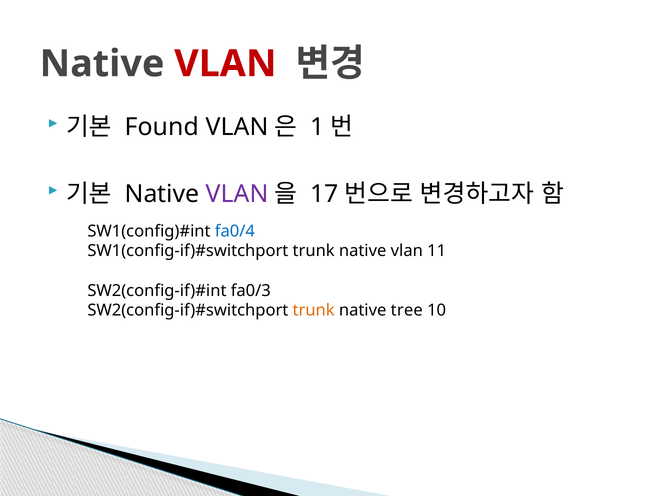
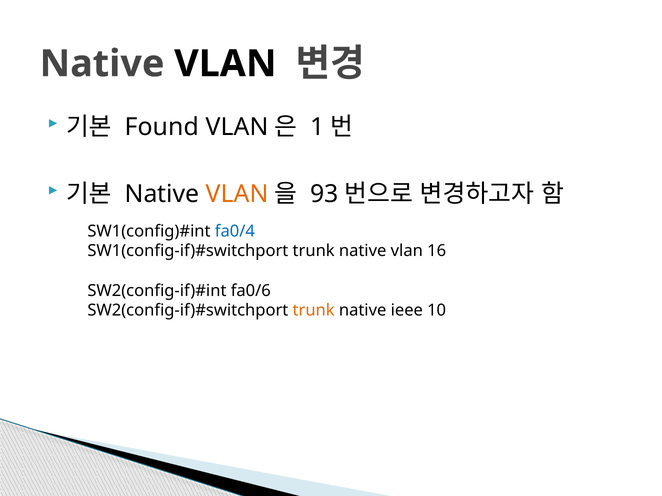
VLAN colour: red -> black (225, 64)
VLAN colour: purple -> orange (237, 194)
17: 17 -> 93 (324, 194)
11: 11 -> 16 (437, 251)
fa0/3: fa0/3 -> fa0/6 (251, 291)
tree: tree -> ieee (407, 311)
